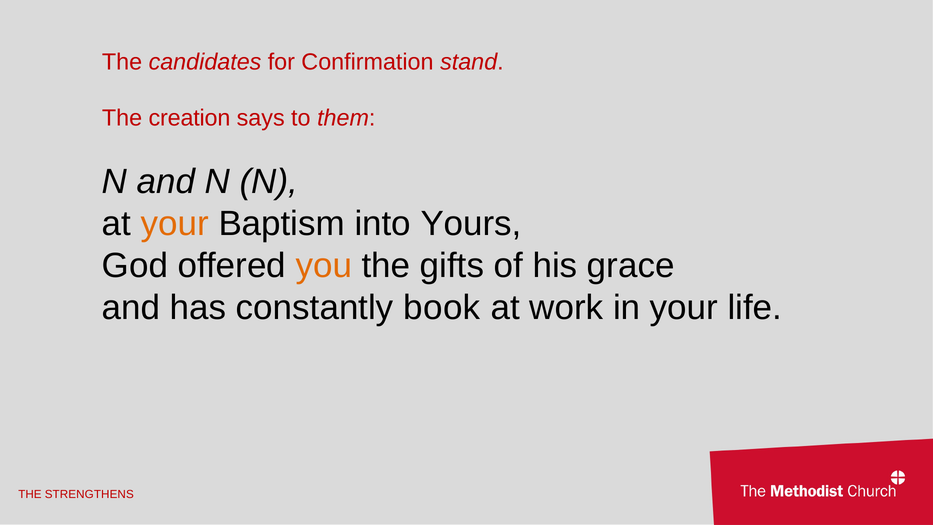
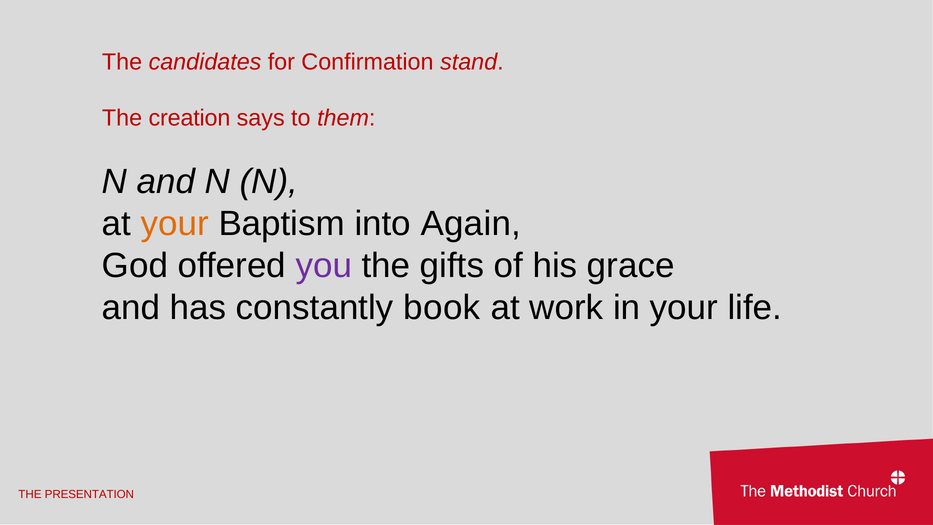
Yours: Yours -> Again (471, 224)
you colour: orange -> purple (324, 266)
STRENGTHENS: STRENGTHENS -> PRESENTATION (89, 494)
